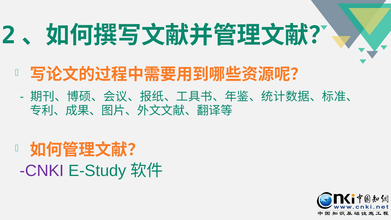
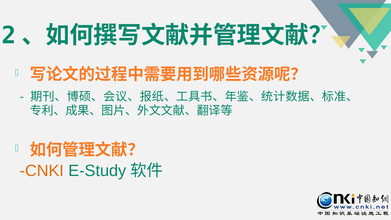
CNKI colour: purple -> orange (42, 171)
